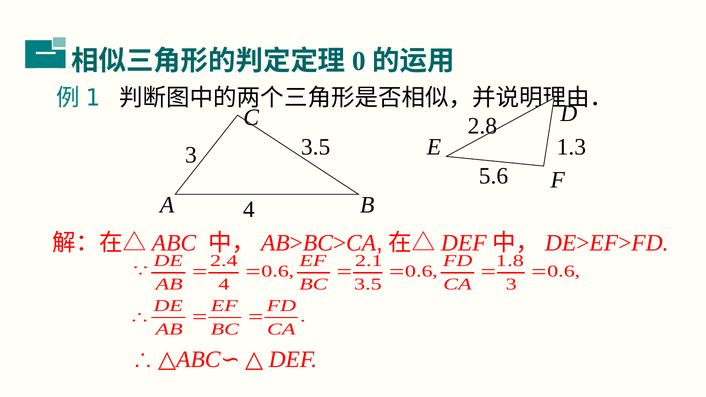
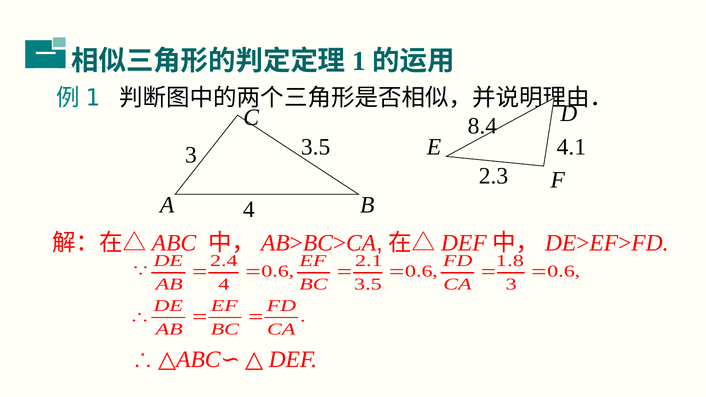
0: 0 -> 1 (359, 61)
2.8: 2.8 -> 8.4 (482, 126)
1.3: 1.3 -> 4.1 (571, 147)
5.6: 5.6 -> 2.3 (494, 176)
